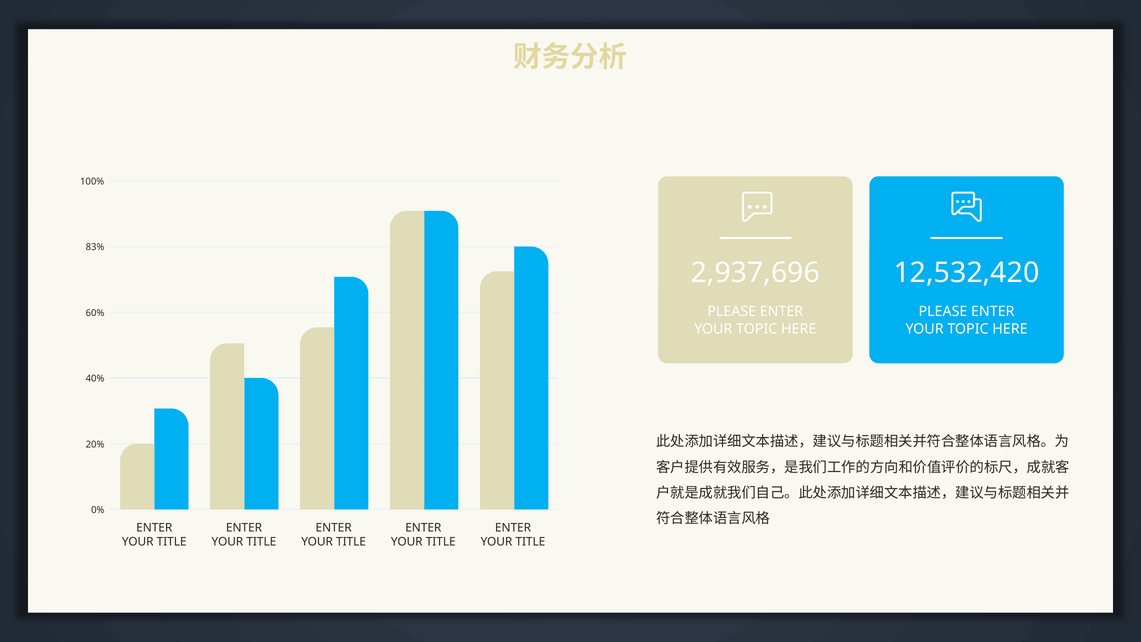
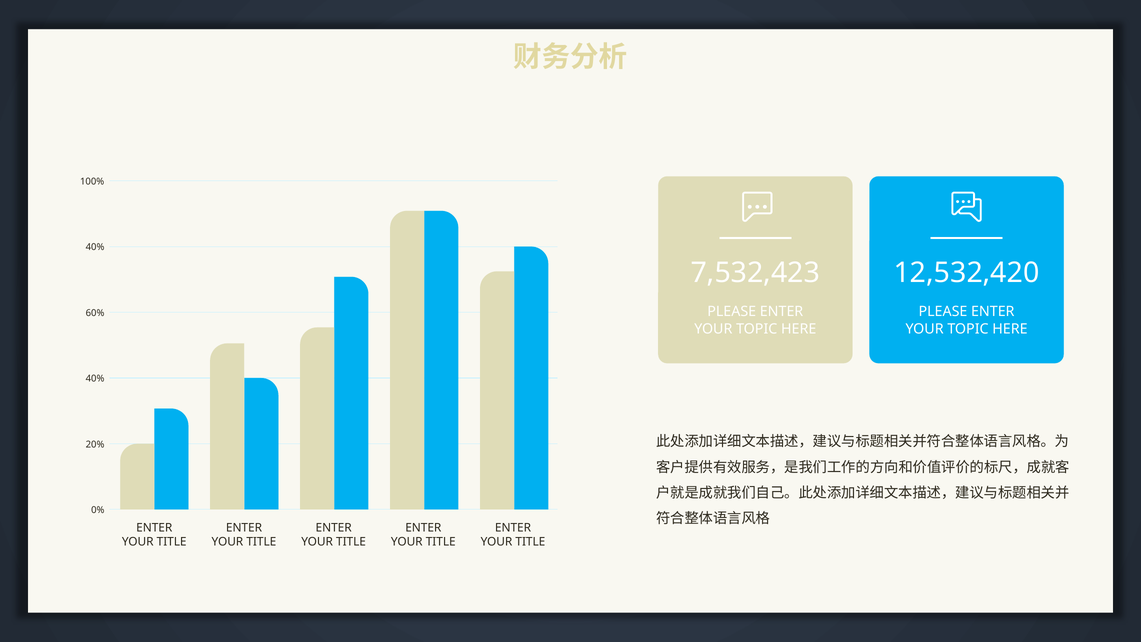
83%: 83% -> 40% (95, 247)
2,937,696: 2,937,696 -> 7,532,423 (755, 273)
